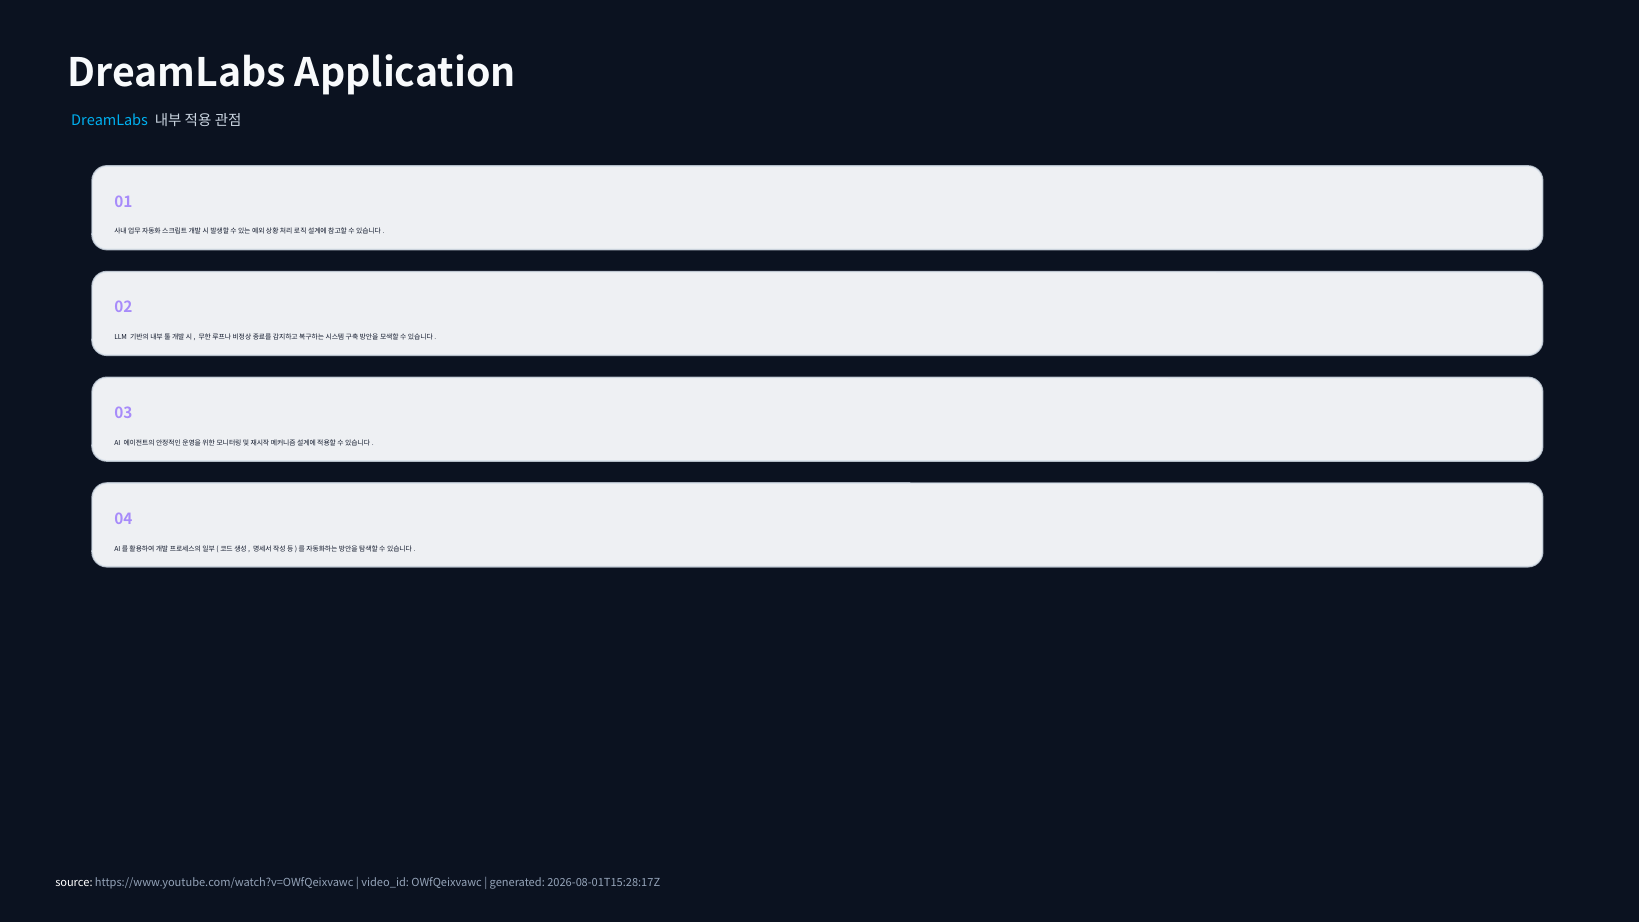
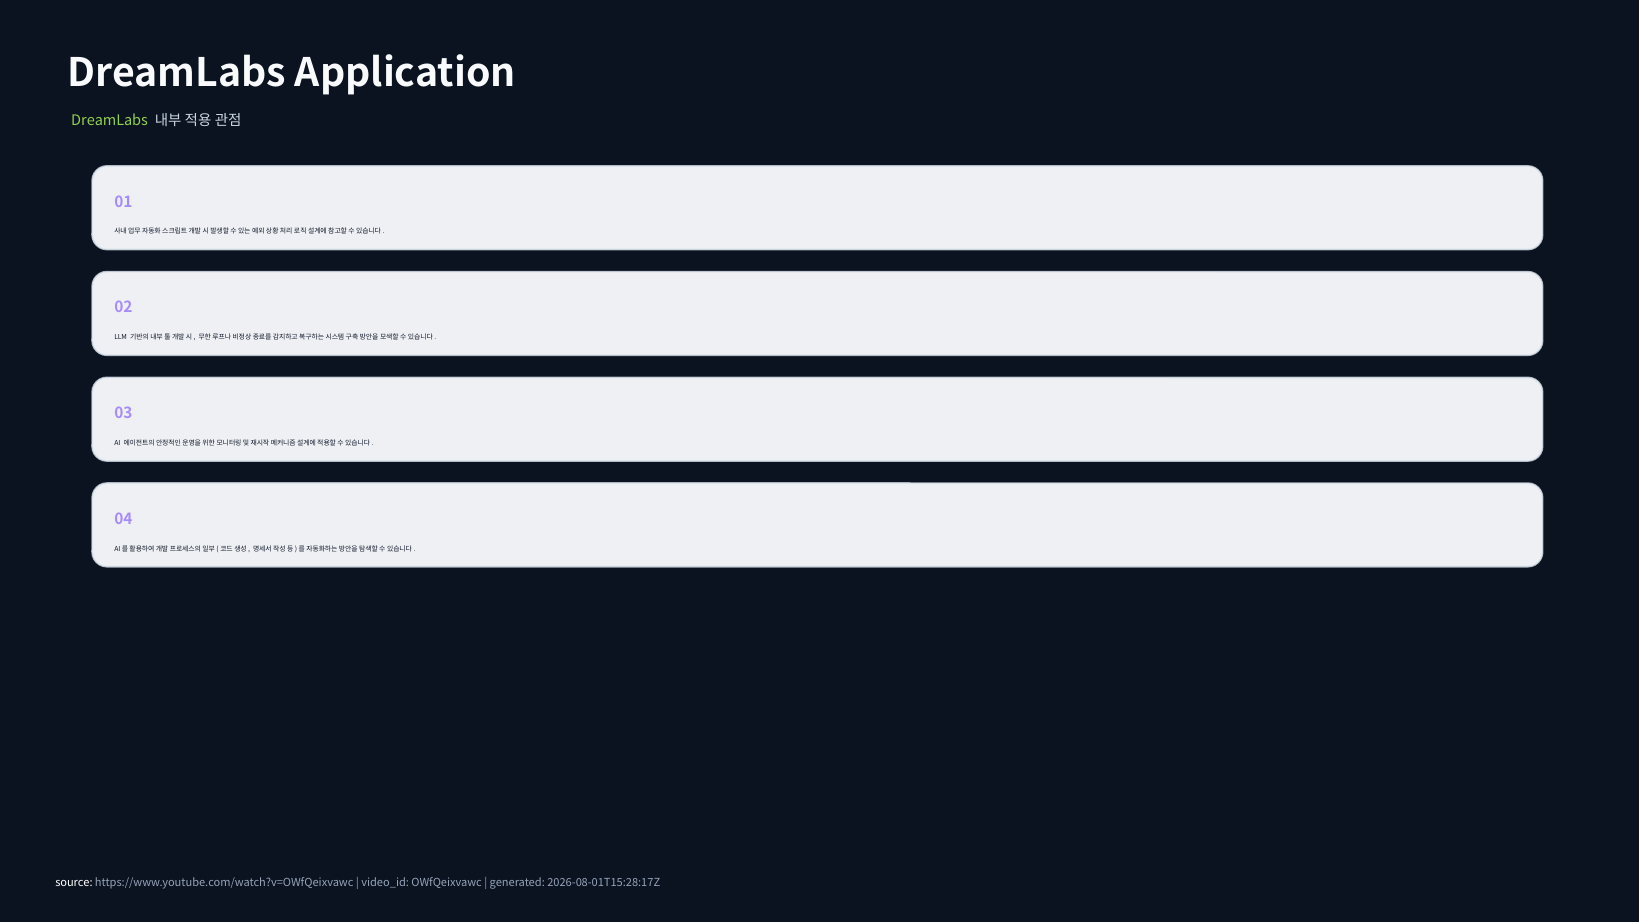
DreamLabs colour: light blue -> light green (110, 120)
